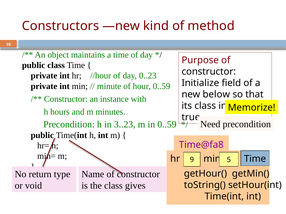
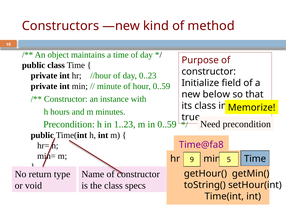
3..23: 3..23 -> 1..23 (125, 125)
gives: gives -> specs (135, 186)
